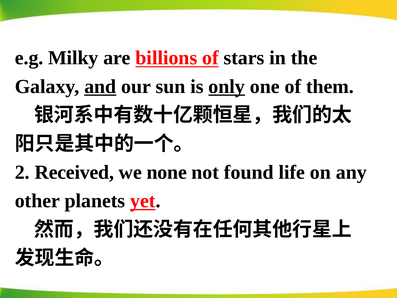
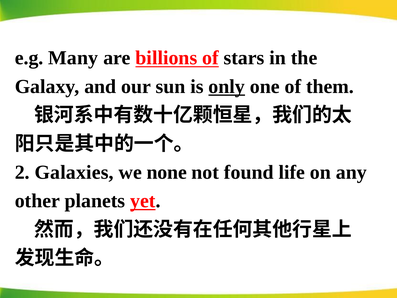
Milky: Milky -> Many (73, 58)
and underline: present -> none (100, 86)
Received: Received -> Galaxies (74, 172)
